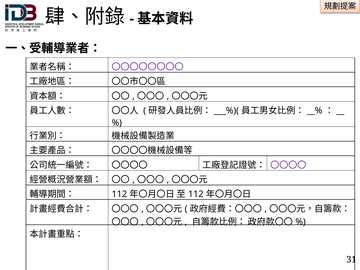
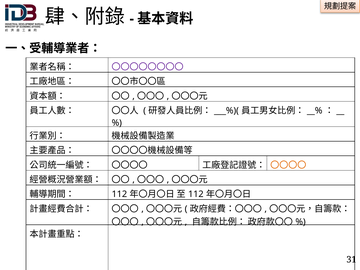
〇〇〇〇 colour: purple -> orange (288, 165)
